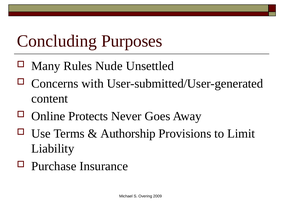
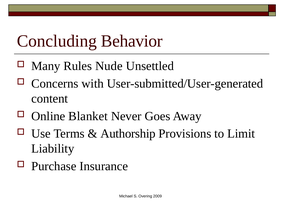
Purposes: Purposes -> Behavior (132, 41)
Protects: Protects -> Blanket (88, 116)
